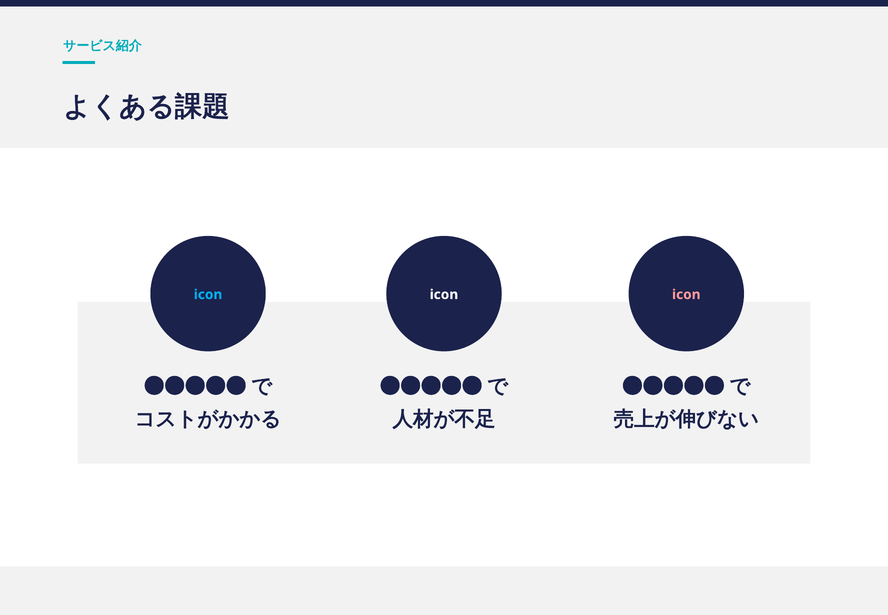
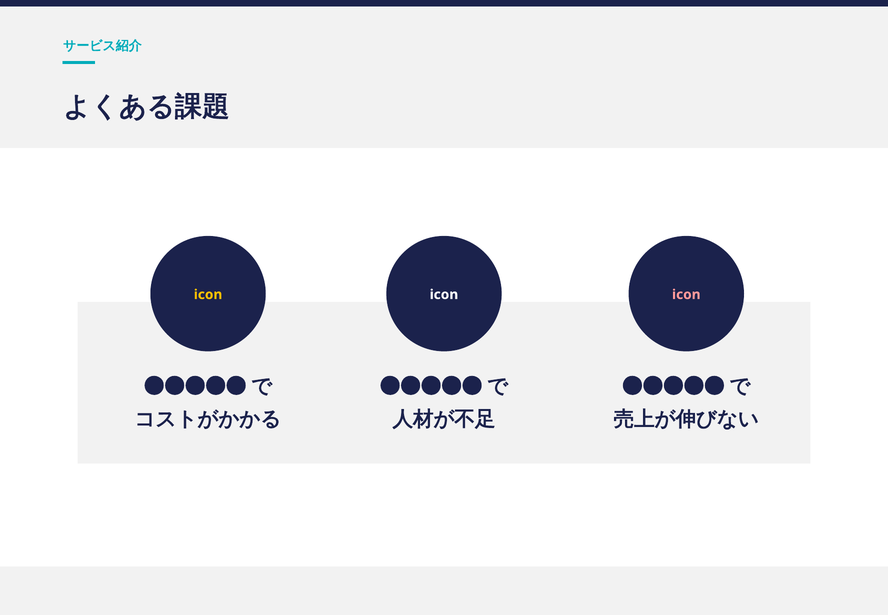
icon colour: light blue -> yellow (208, 294)
